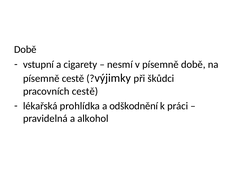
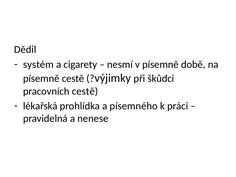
Době: Době -> Dědil (25, 50)
vstupní: vstupní -> systém (38, 64)
odškodnění: odškodnění -> písemného (134, 106)
alkohol: alkohol -> nenese (93, 119)
